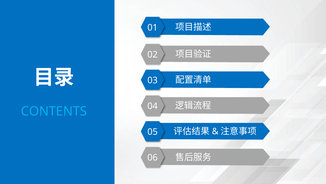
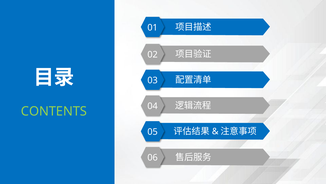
CONTENTS colour: light blue -> light green (54, 111)
